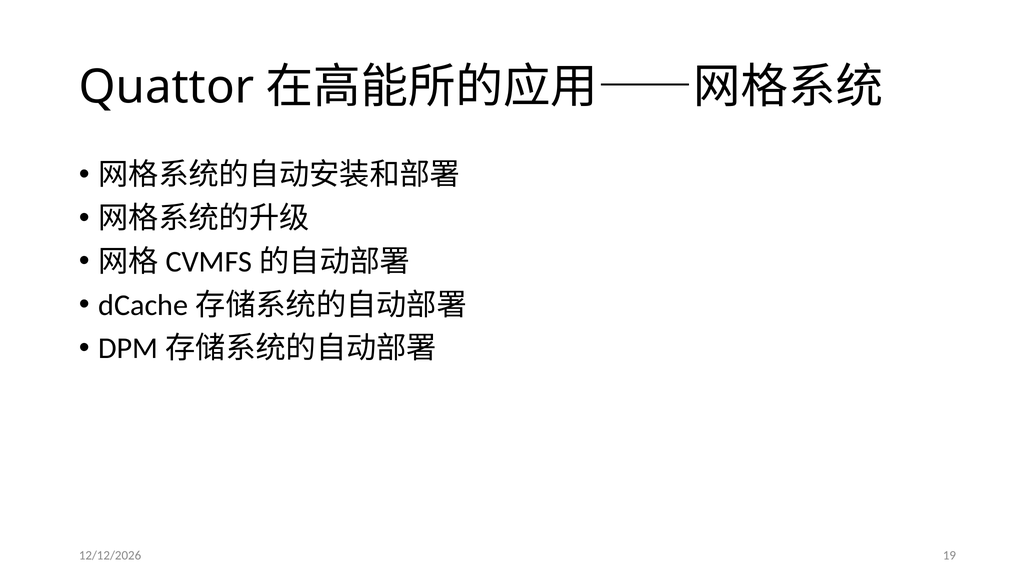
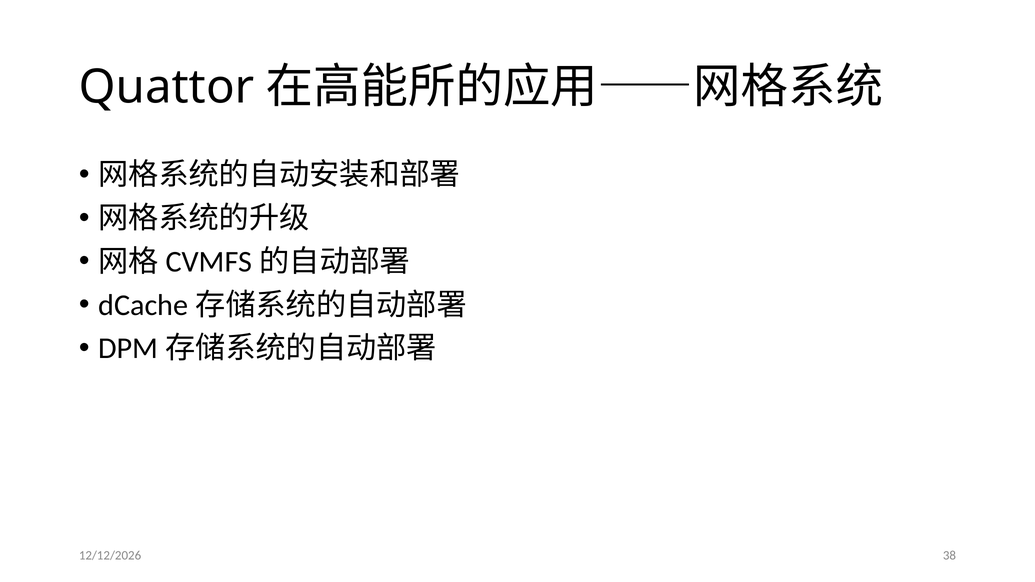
19: 19 -> 38 (950, 556)
